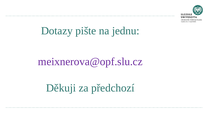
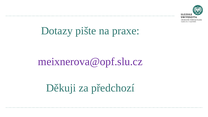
jednu: jednu -> praxe (126, 31)
